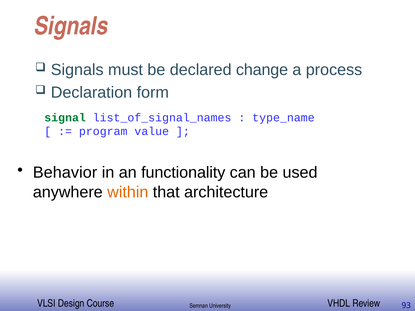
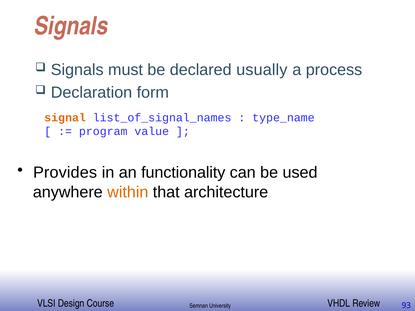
change: change -> usually (262, 70)
signal colour: green -> orange (65, 118)
Behavior: Behavior -> Provides (65, 173)
